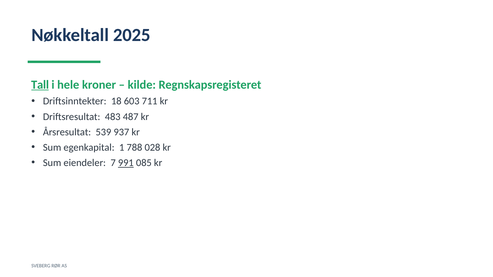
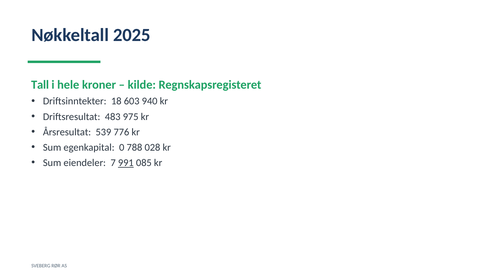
Tall underline: present -> none (40, 85)
711: 711 -> 940 (150, 101)
487: 487 -> 975 (131, 117)
937: 937 -> 776 (121, 132)
1: 1 -> 0 (122, 148)
